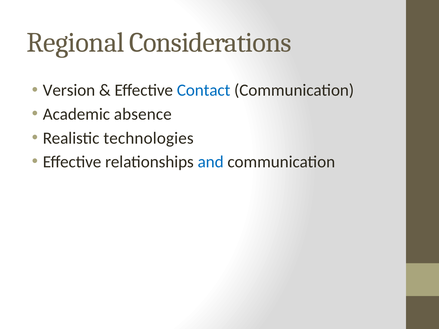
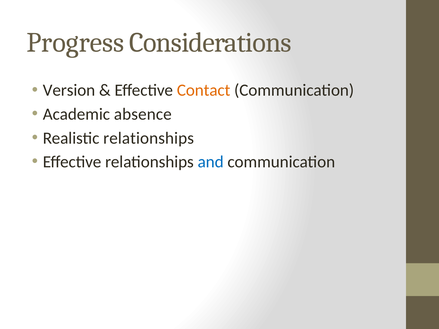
Regional: Regional -> Progress (75, 43)
Contact colour: blue -> orange (204, 90)
Realistic technologies: technologies -> relationships (149, 138)
